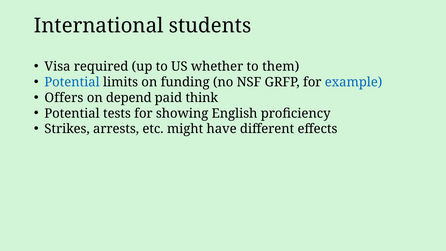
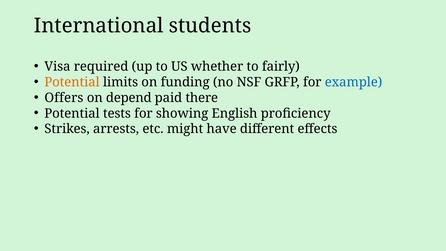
them: them -> fairly (281, 66)
Potential colour: blue -> orange (72, 82)
think: think -> there (202, 98)
